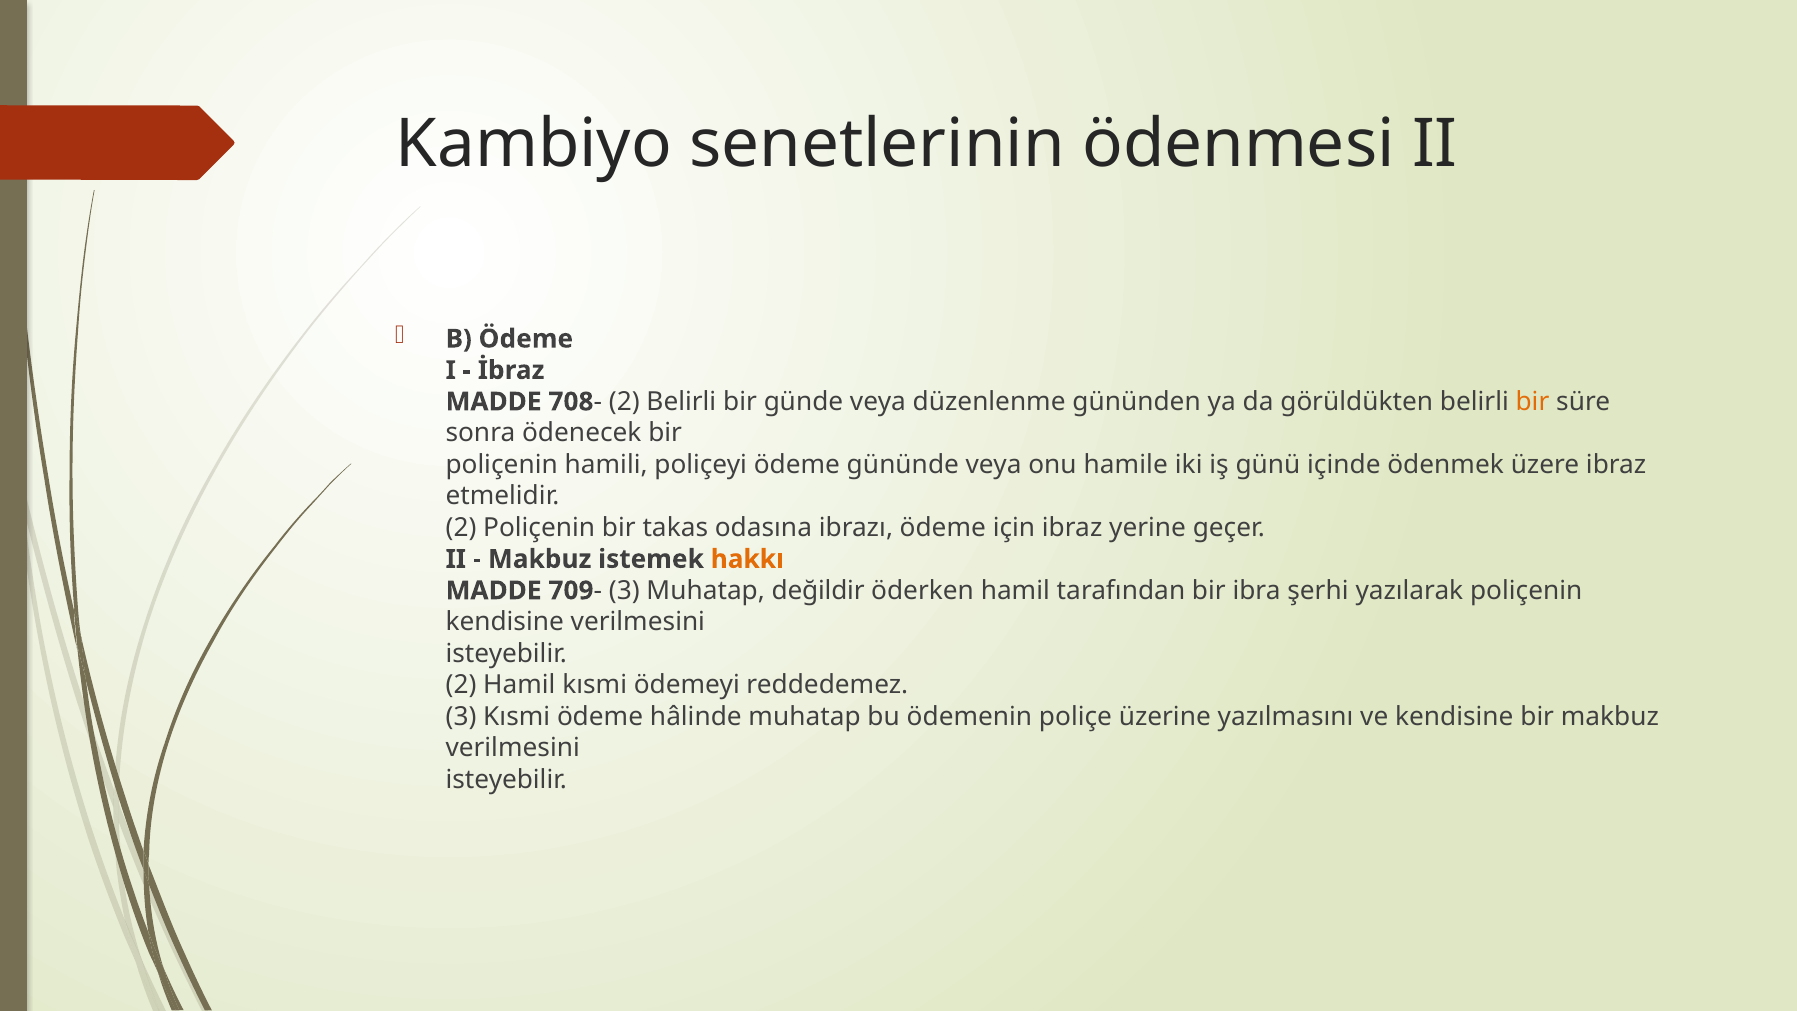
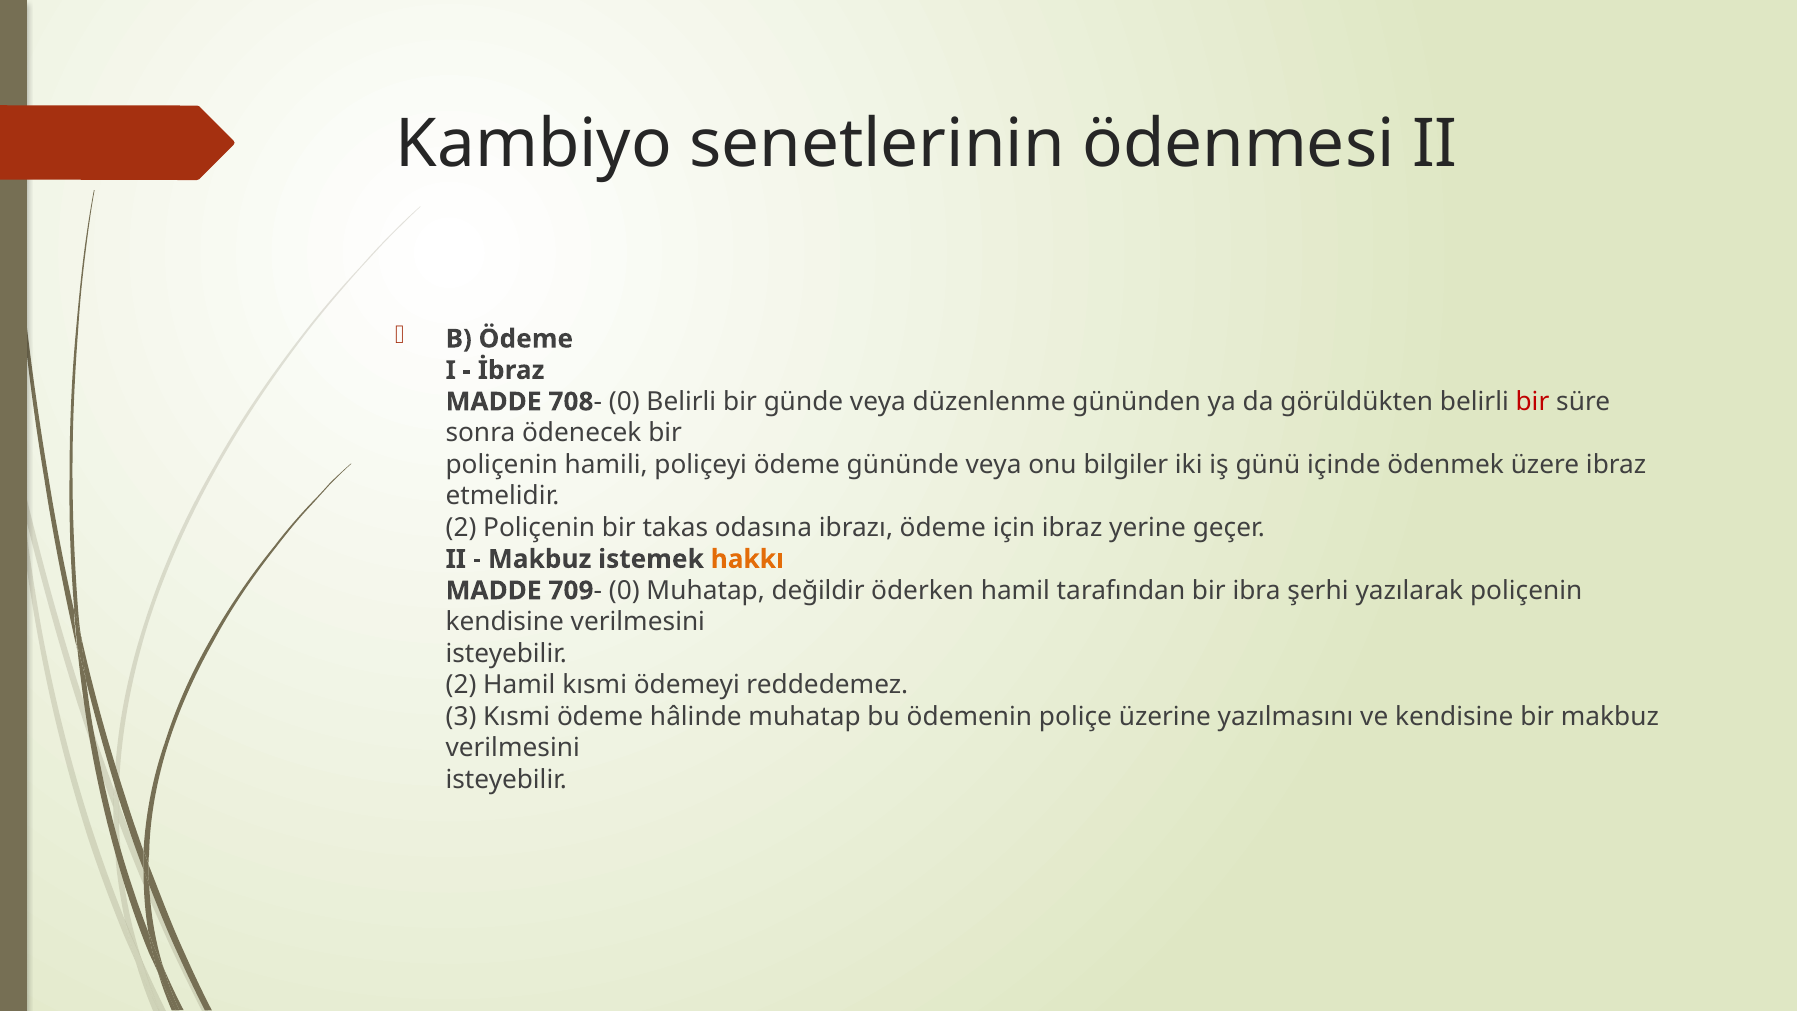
708- 2: 2 -> 0 (624, 402)
bir colour: orange -> red (1532, 402)
hamile: hamile -> bilgiler (1126, 465)
709- 3: 3 -> 0 (624, 591)
